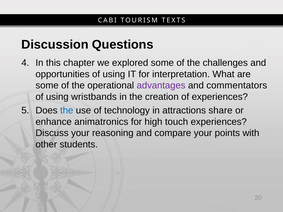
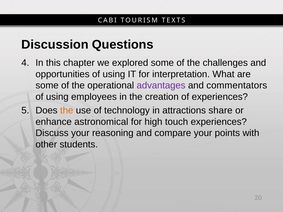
wristbands: wristbands -> employees (94, 97)
the colour: blue -> orange (67, 111)
animatronics: animatronics -> astronomical (101, 122)
